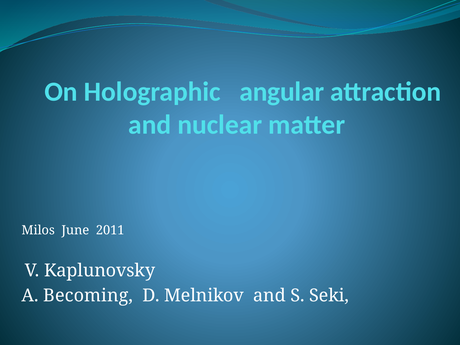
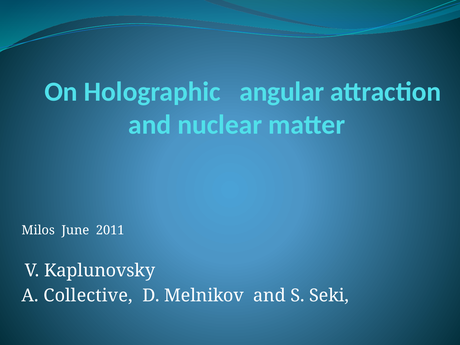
Becoming: Becoming -> Collective (88, 296)
